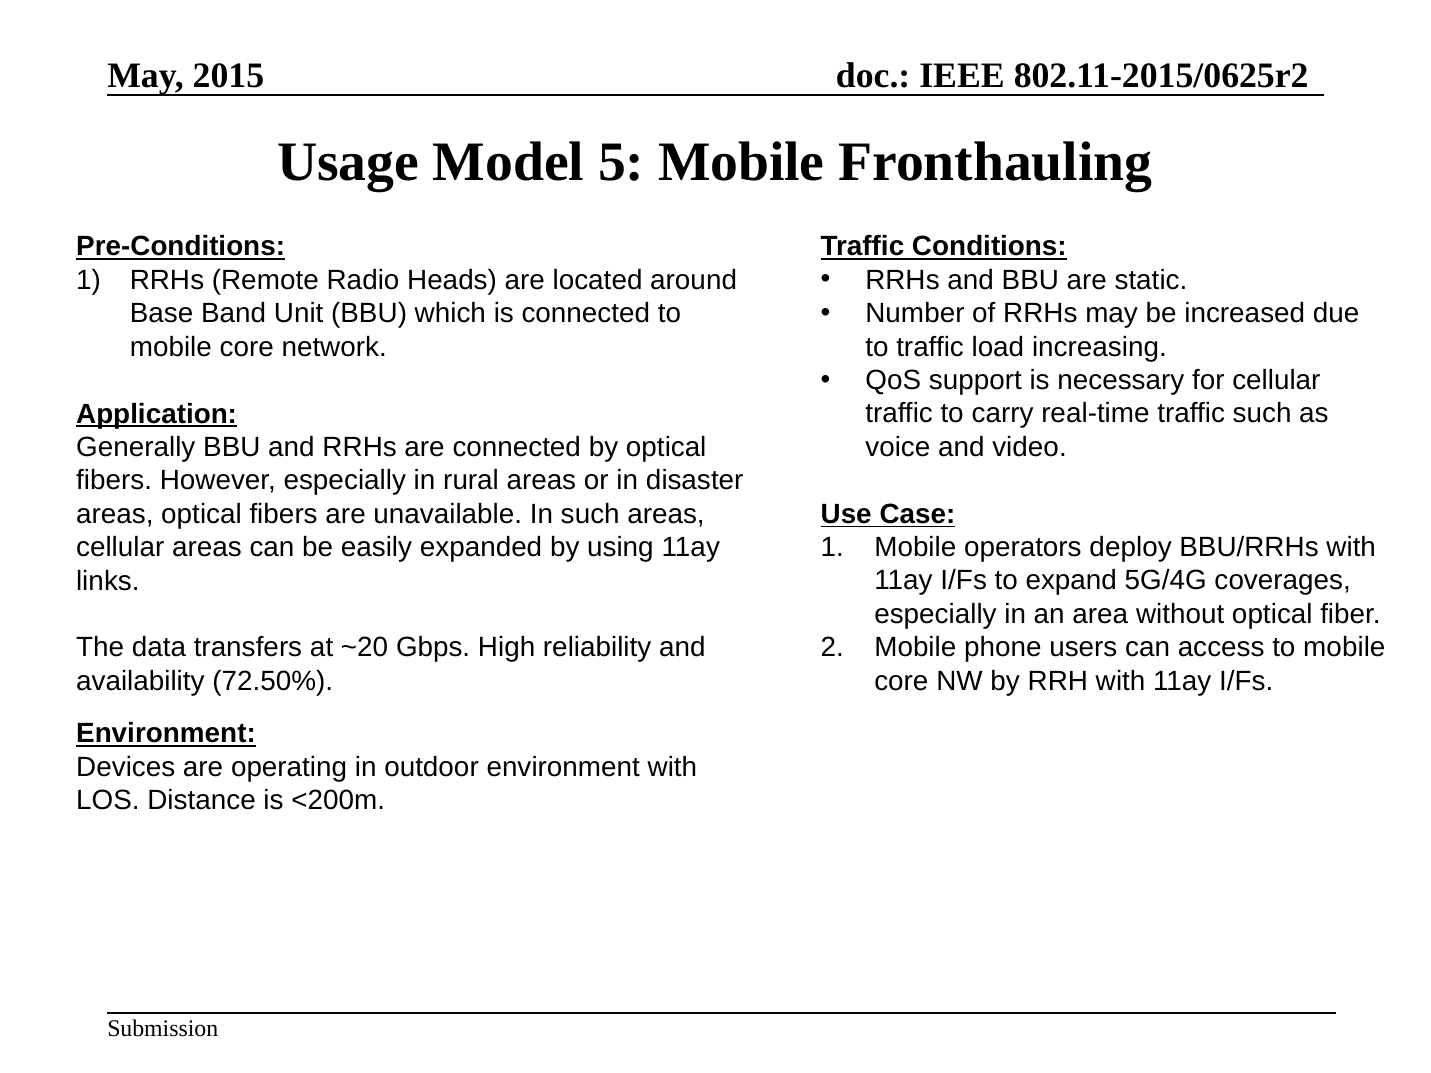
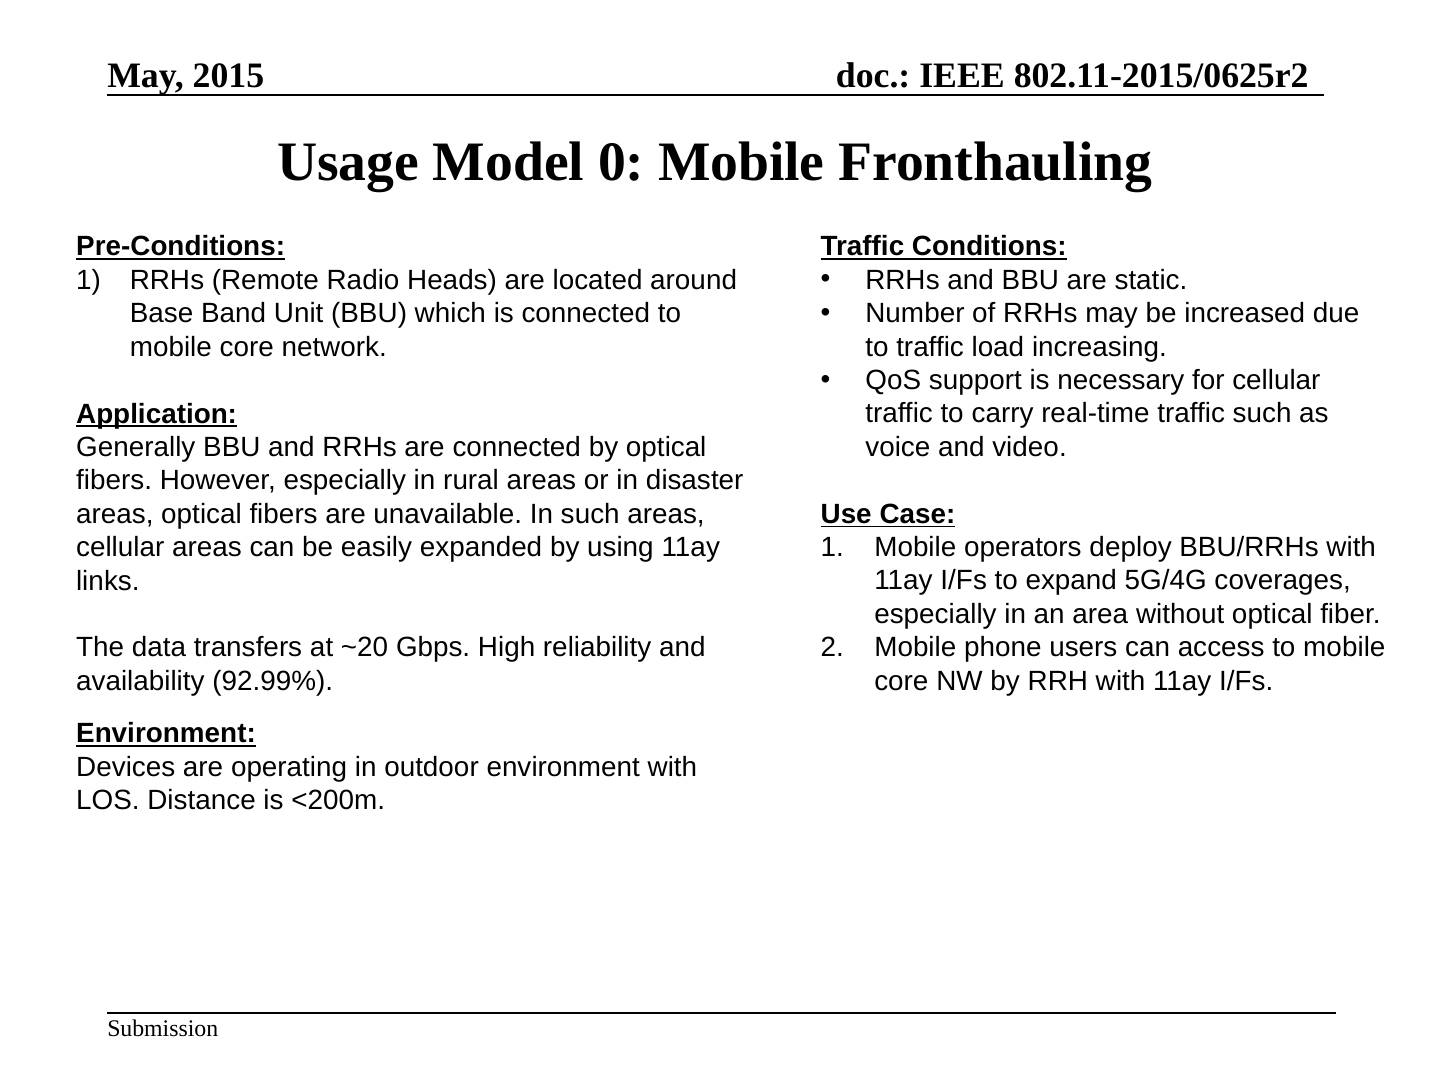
5: 5 -> 0 (621, 162)
72.50%: 72.50% -> 92.99% (273, 681)
